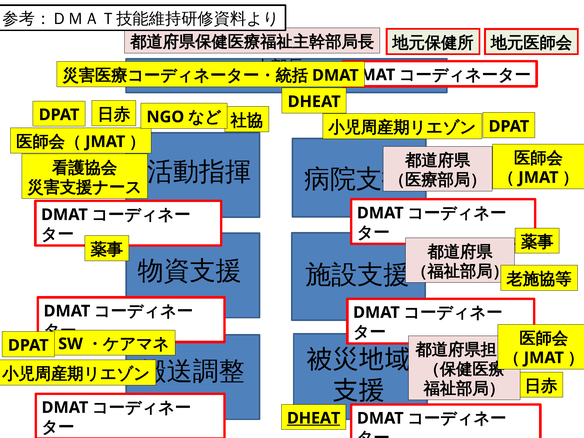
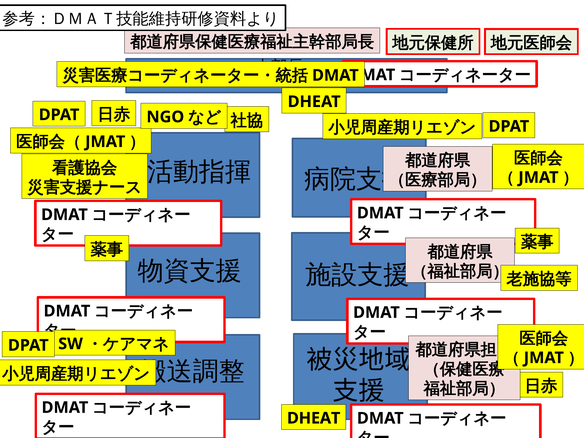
DHEAT underline: present -> none (314, 418)
